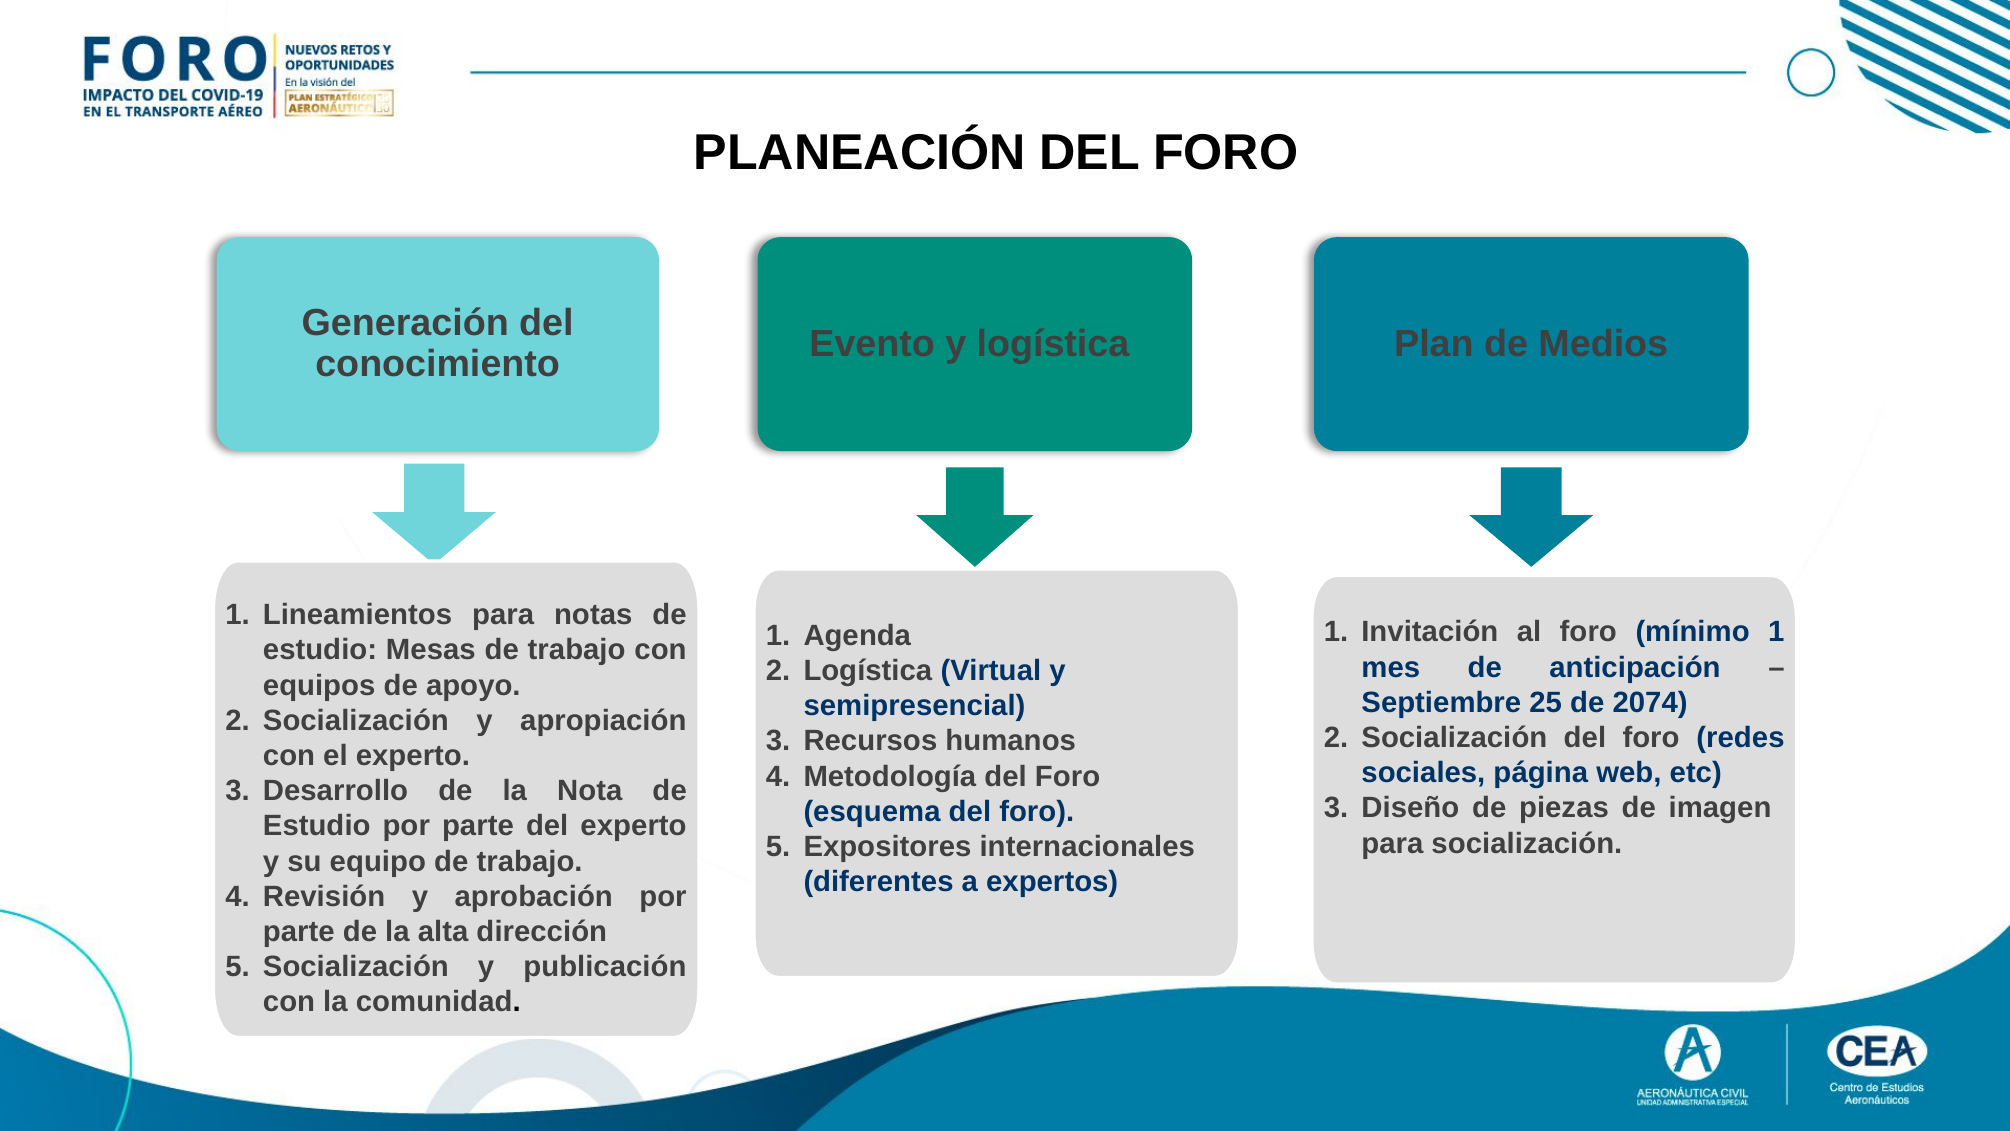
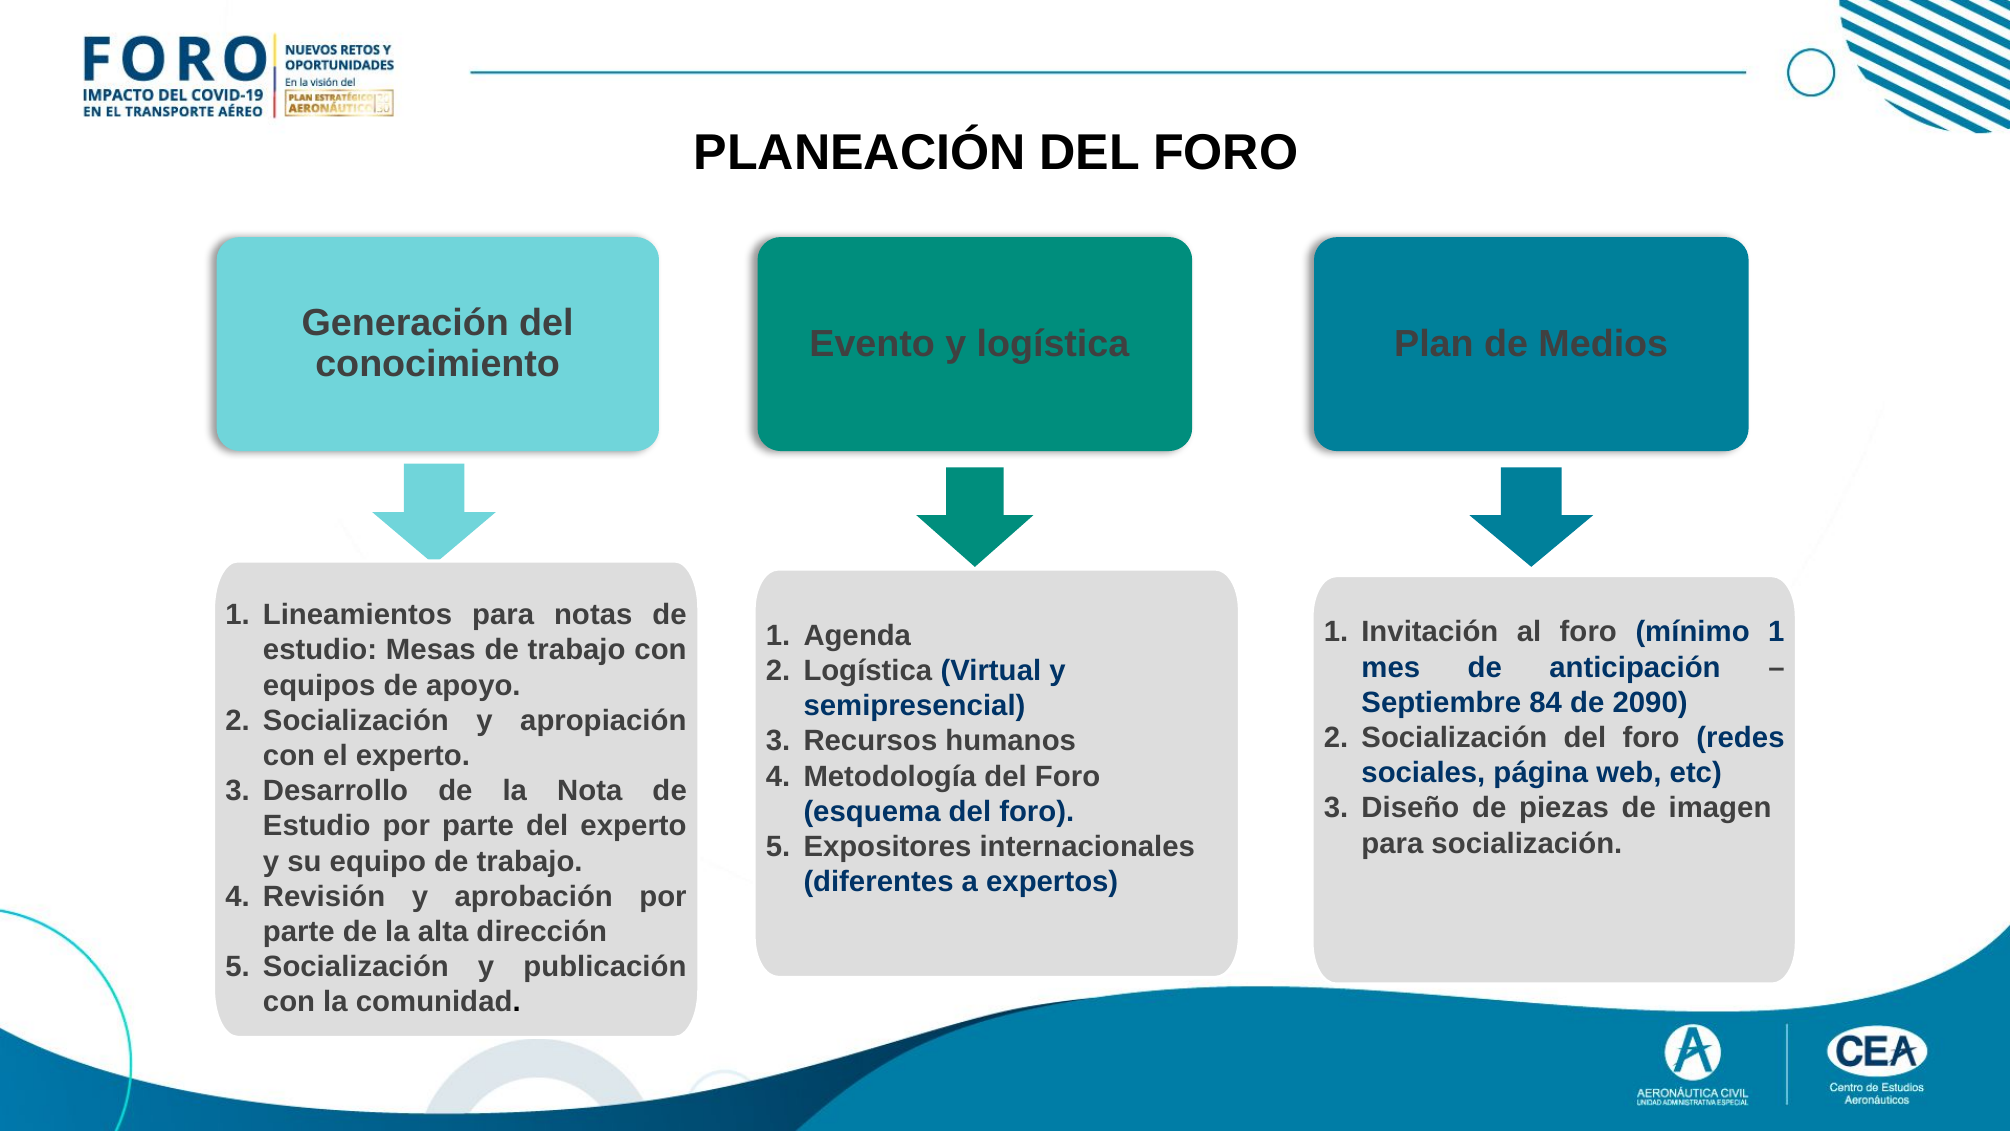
25: 25 -> 84 (1546, 702)
2074: 2074 -> 2090 (1650, 702)
